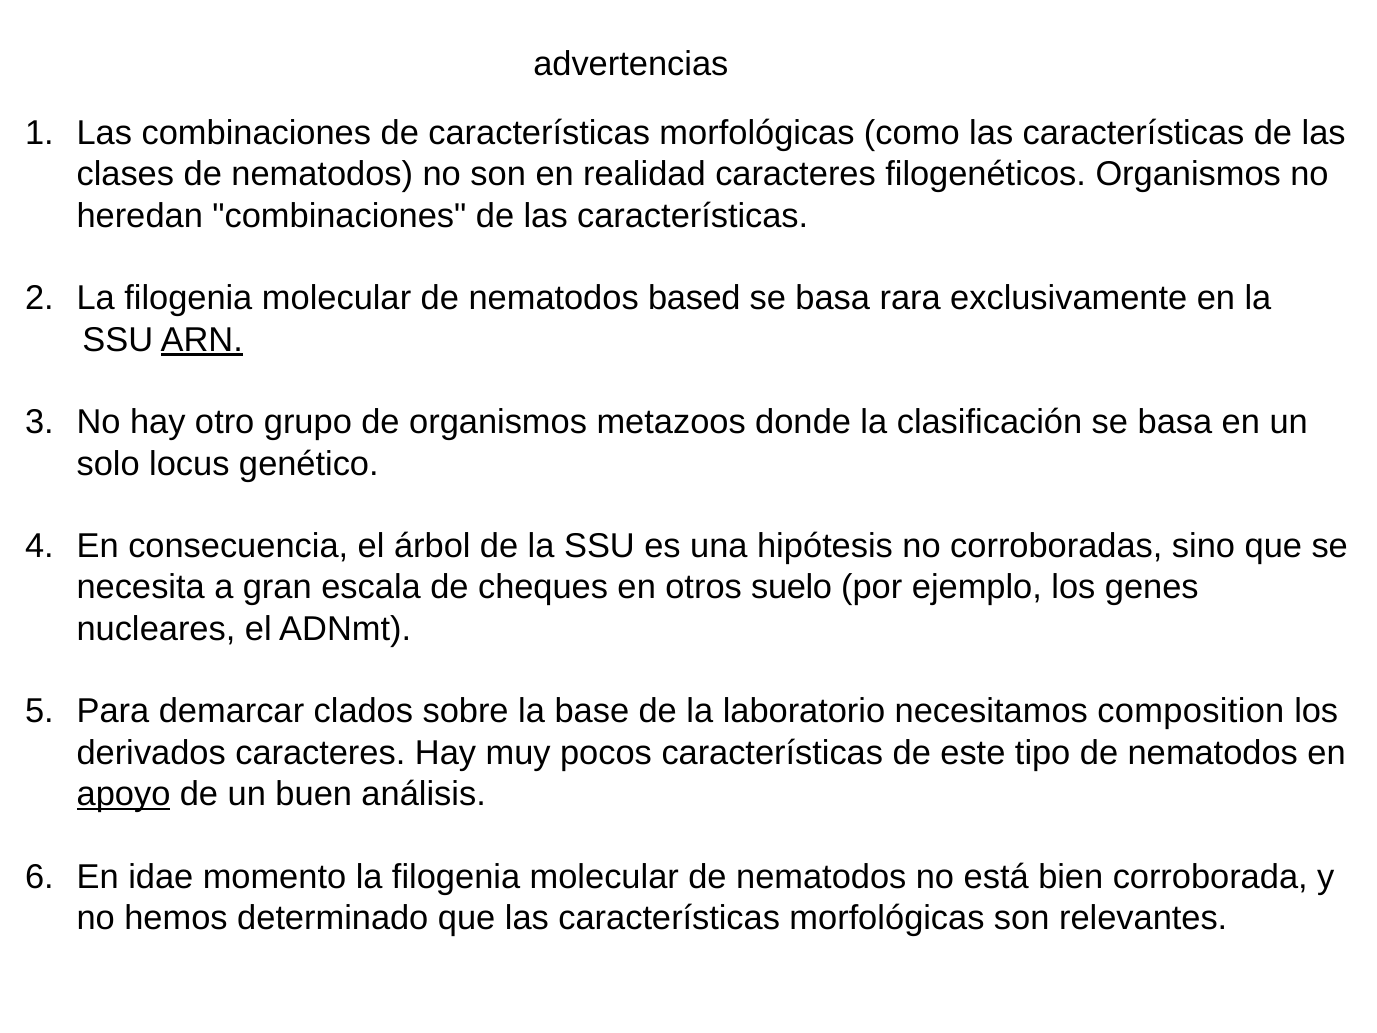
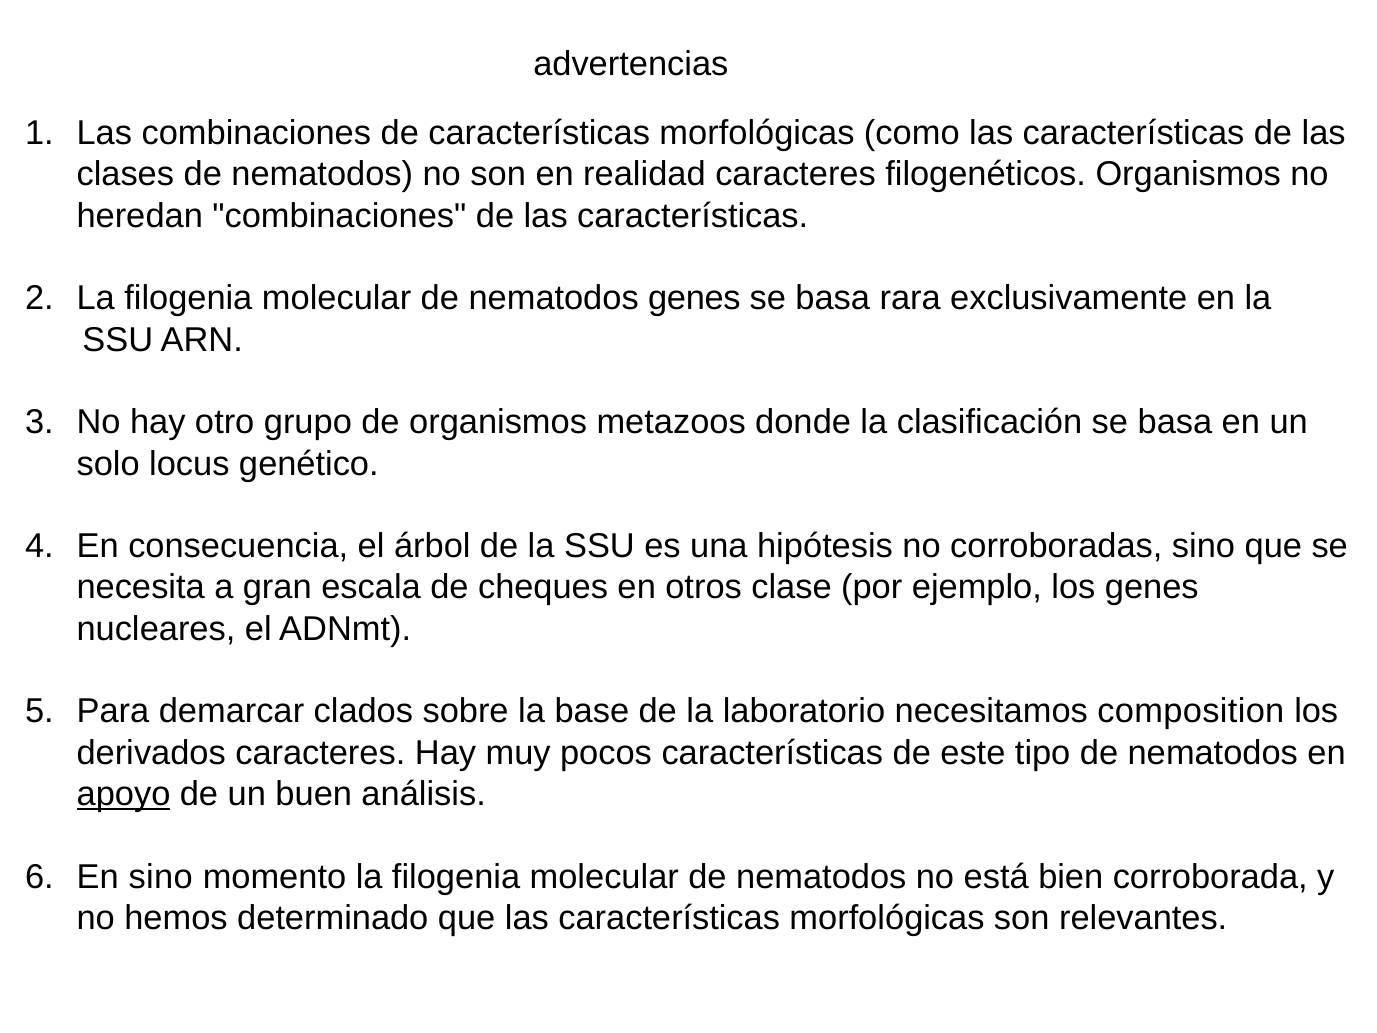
nematodos based: based -> genes (694, 298)
ARN underline: present -> none (202, 340)
suelo: suelo -> clase (792, 587)
En idae: idae -> sino (161, 877)
